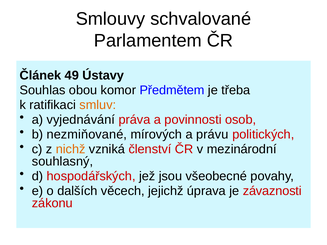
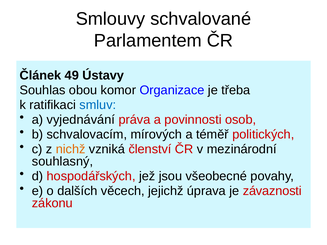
Předmětem: Předmětem -> Organizace (172, 90)
smluv colour: orange -> blue (98, 105)
nezmiňované: nezmiňované -> schvalovacím (87, 135)
právu: právu -> téměř (212, 135)
